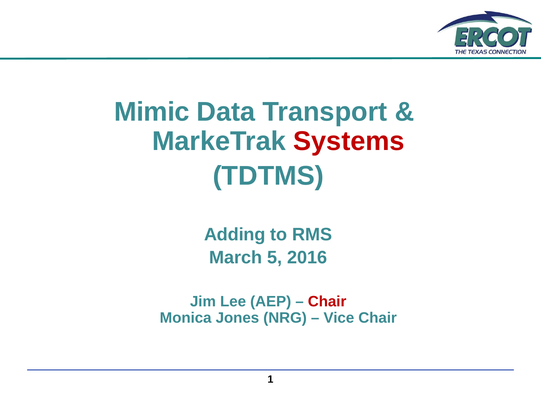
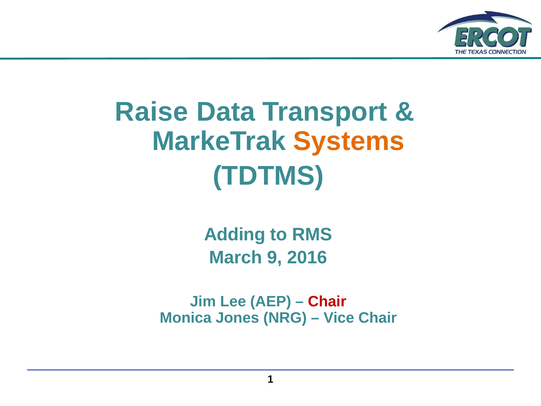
Mimic: Mimic -> Raise (152, 112)
Systems colour: red -> orange (349, 141)
5: 5 -> 9 (275, 258)
